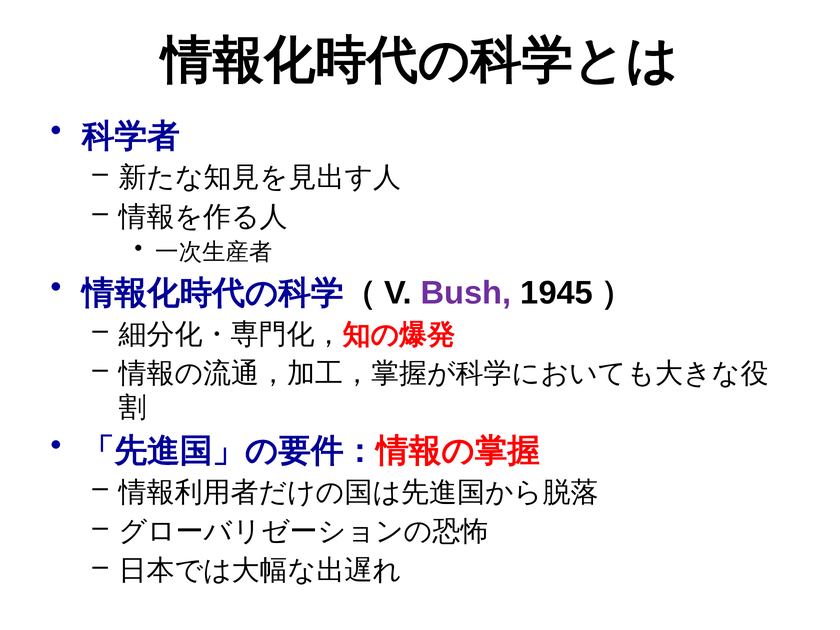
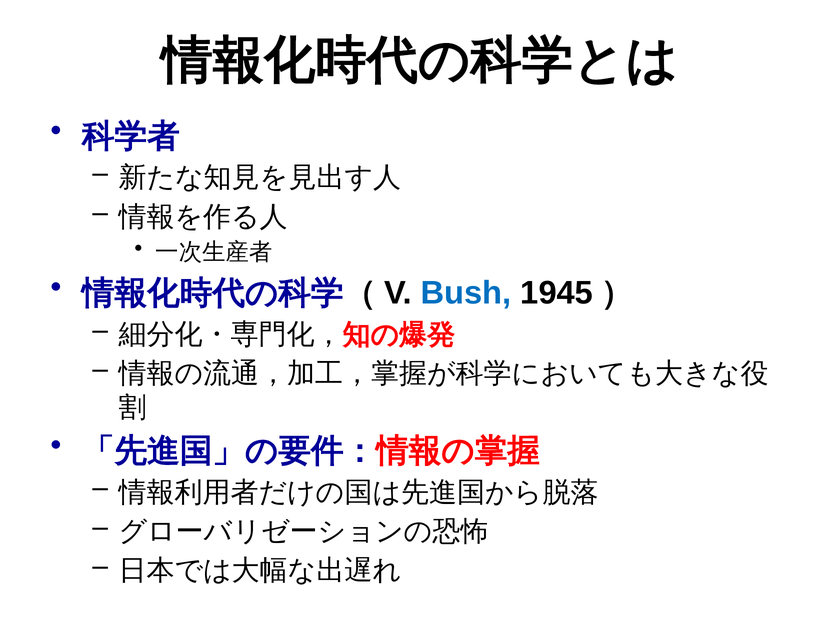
Bush colour: purple -> blue (466, 293)
